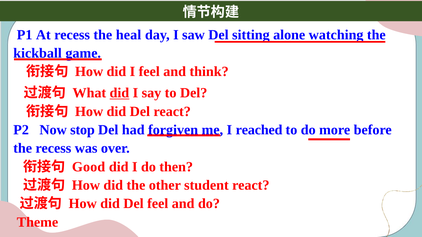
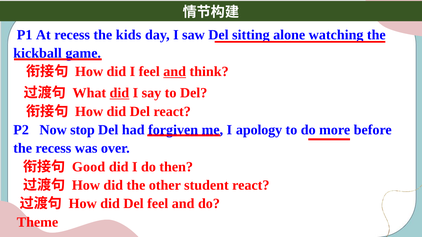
heal: heal -> kids (129, 35)
and underline: none -> present (175, 72)
reached: reached -> apology (259, 130)
